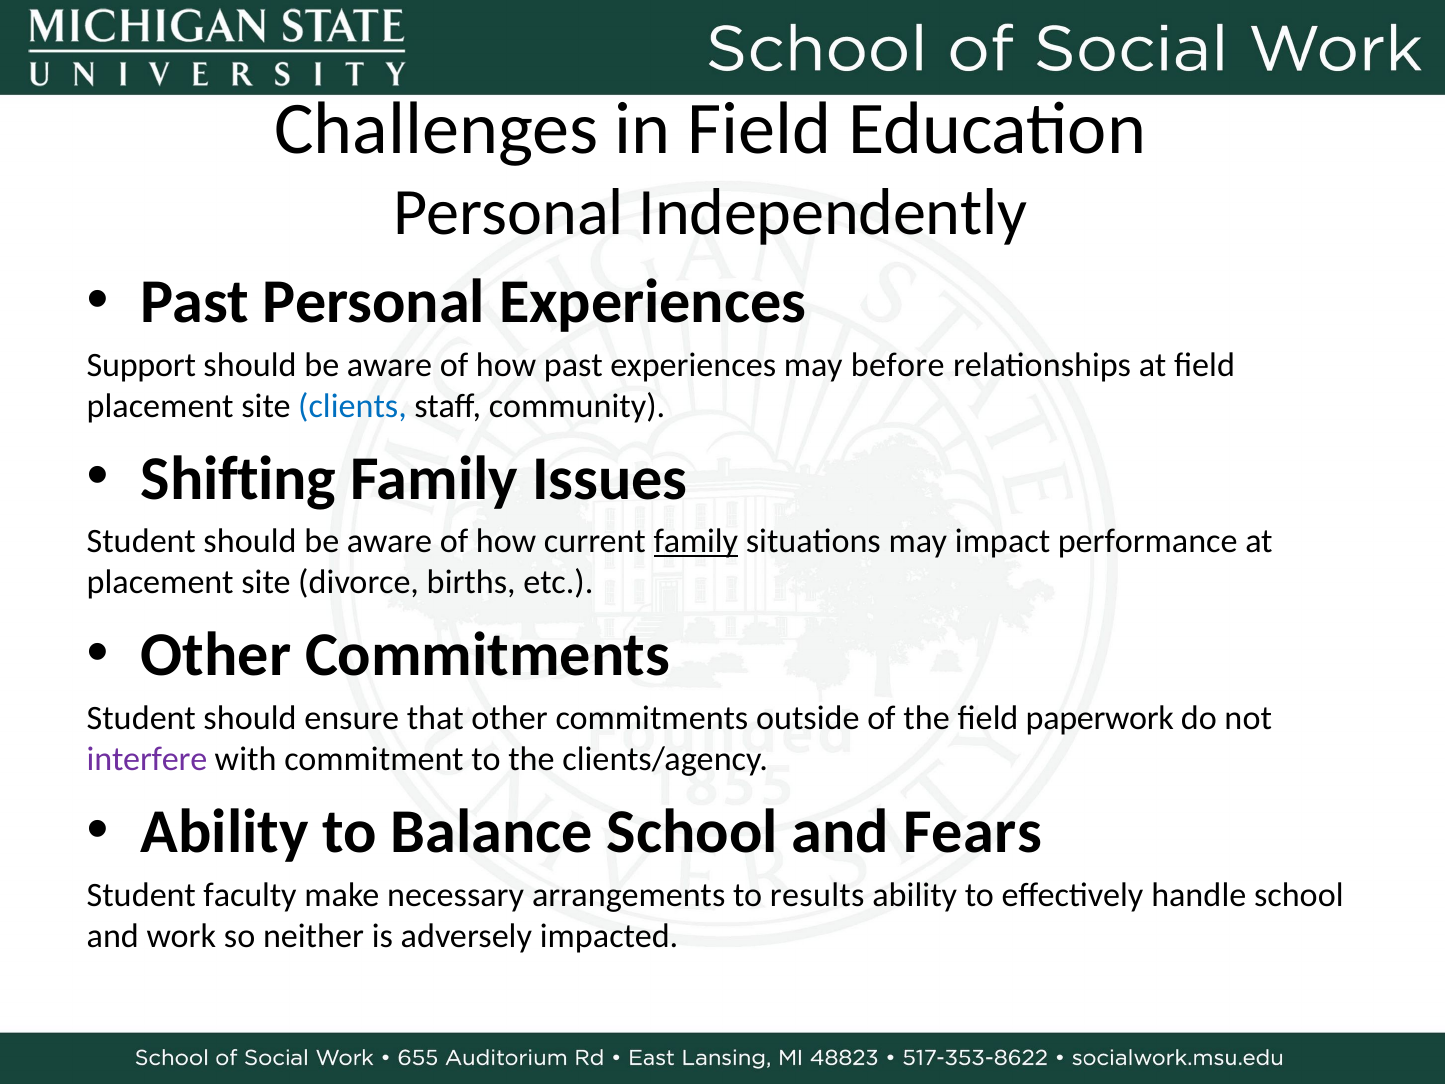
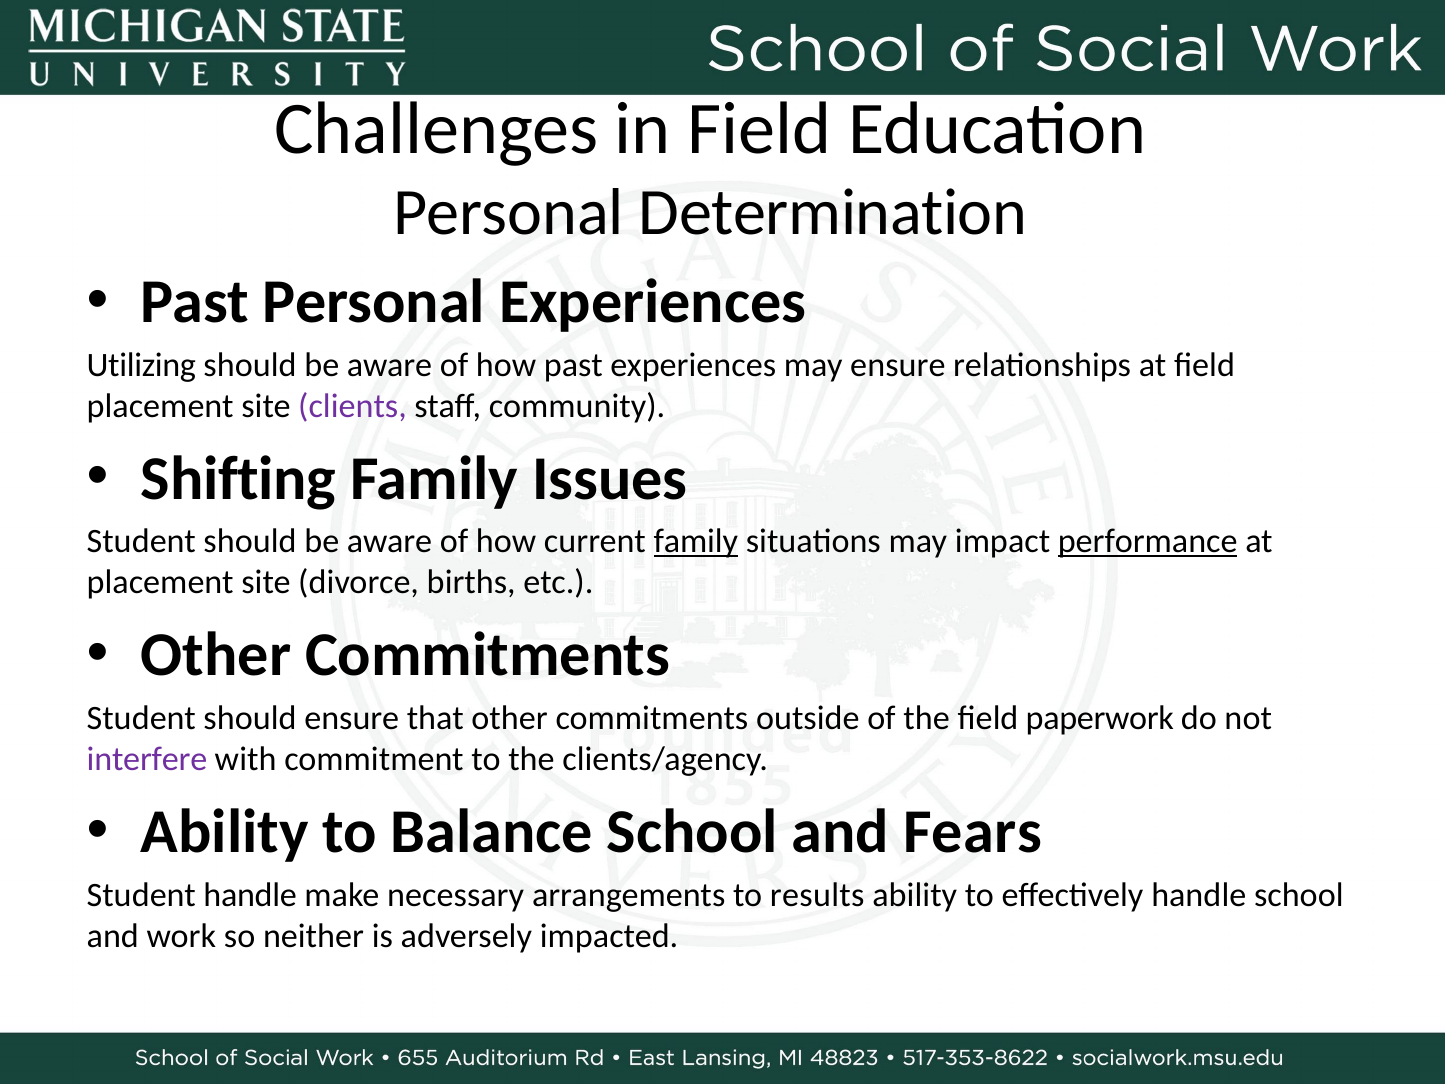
Independently: Independently -> Determination (833, 213)
Support: Support -> Utilizing (141, 365)
may before: before -> ensure (898, 365)
clients colour: blue -> purple (353, 406)
performance underline: none -> present (1148, 542)
Student faculty: faculty -> handle (250, 895)
